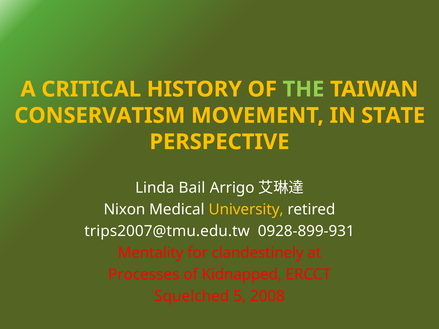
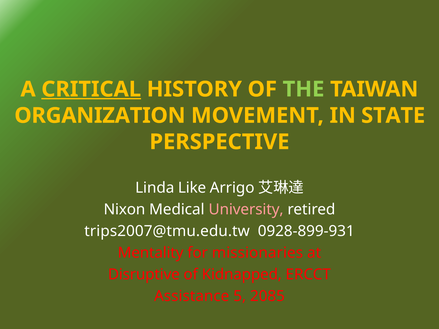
CRITICAL underline: none -> present (91, 89)
CONSERVATISM: CONSERVATISM -> ORGANIZATION (100, 116)
Bail: Bail -> Like (192, 188)
University colour: yellow -> pink (246, 210)
clandestinely: clandestinely -> missionaries (257, 253)
Processes: Processes -> Disruptive (144, 275)
Squelched: Squelched -> Assistance (192, 297)
2008: 2008 -> 2085 (267, 297)
